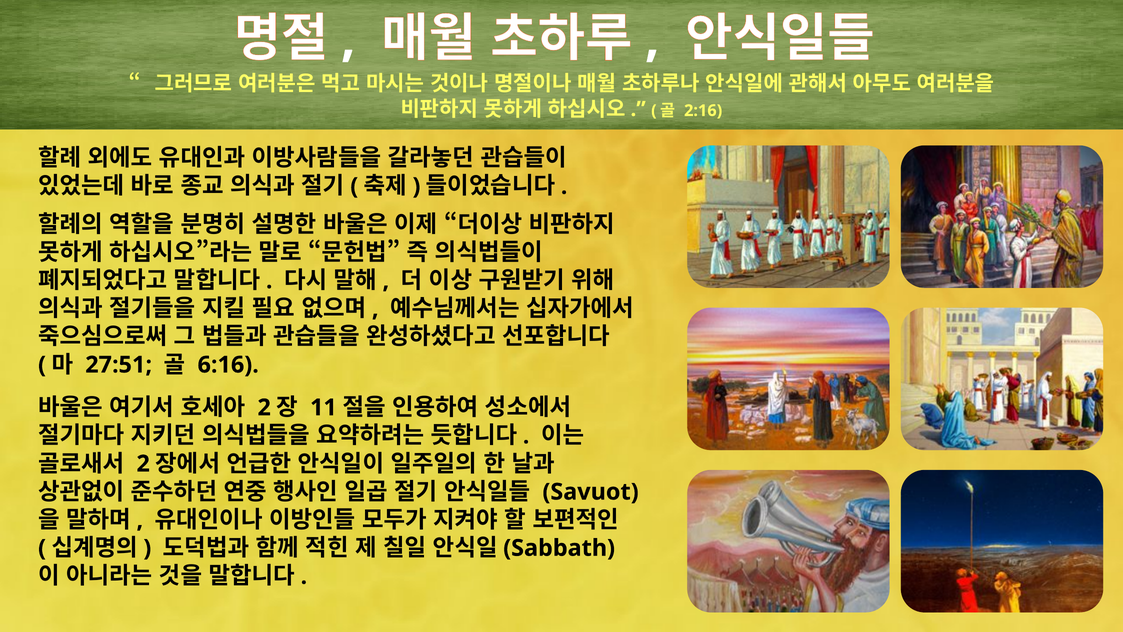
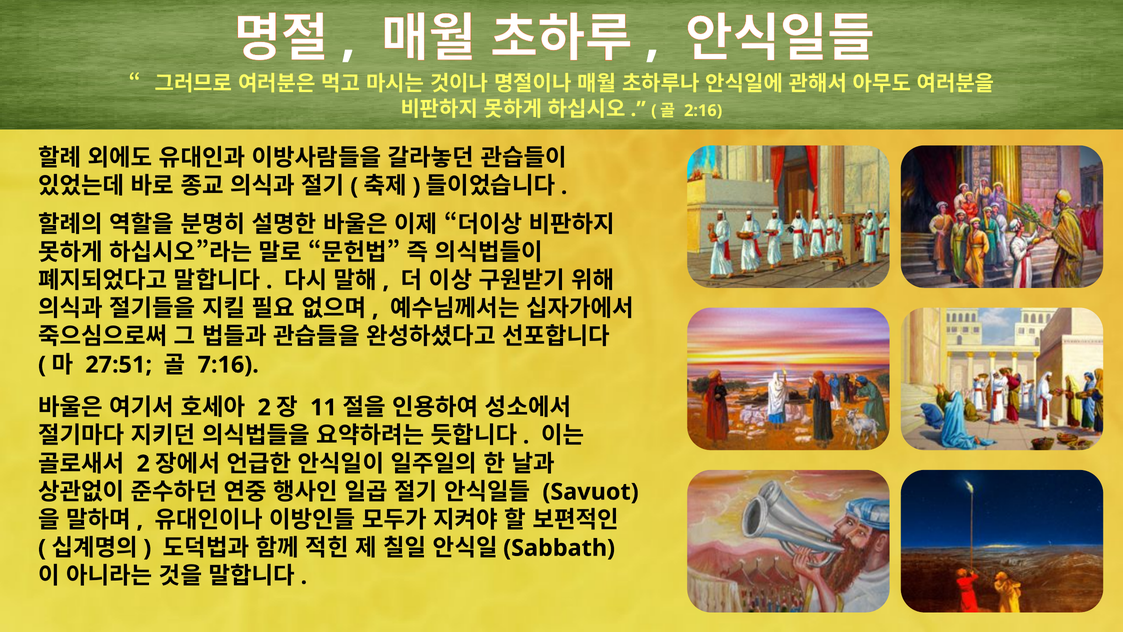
6:16: 6:16 -> 7:16 (228, 365)
